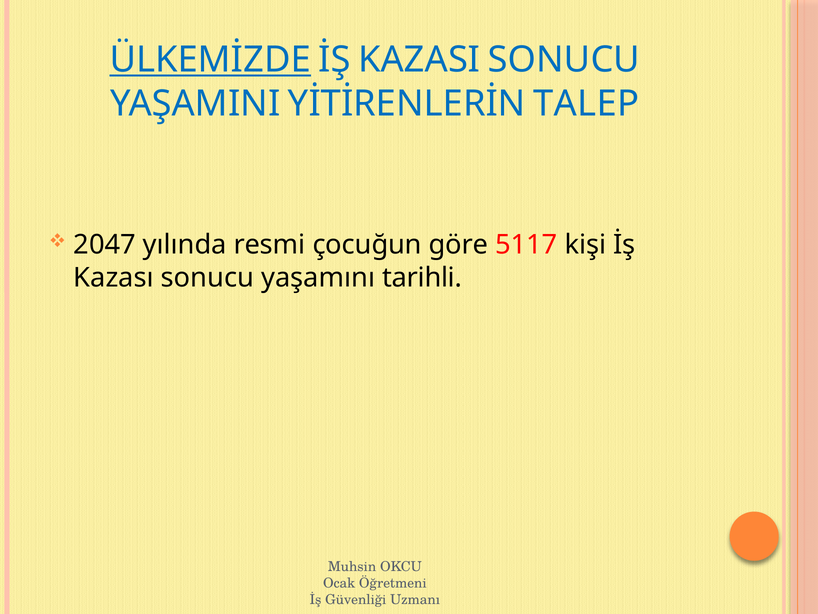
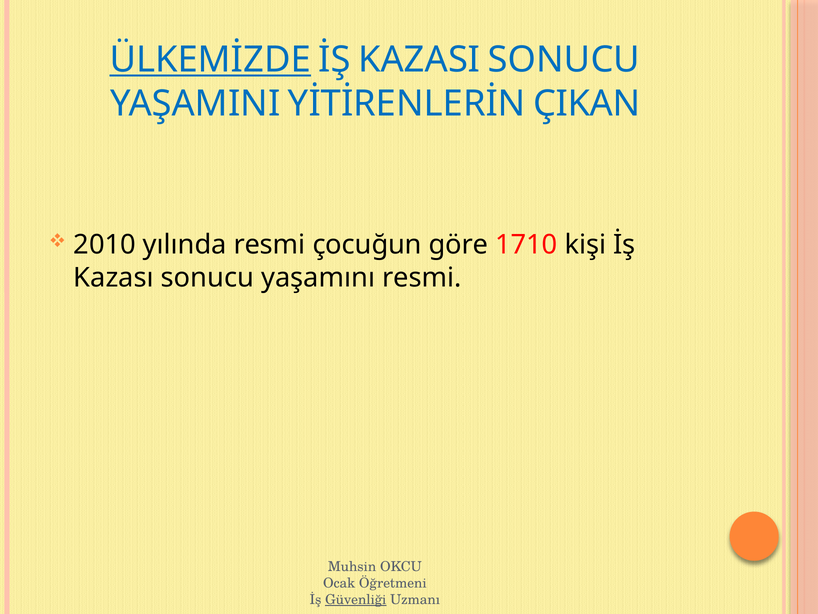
TALEP: TALEP -> ÇIKAN (587, 103)
2047: 2047 -> 2010 (105, 245)
5117: 5117 -> 1710 (526, 245)
yaşamını tarihli: tarihli -> resmi (422, 277)
Güvenliği underline: none -> present (356, 599)
